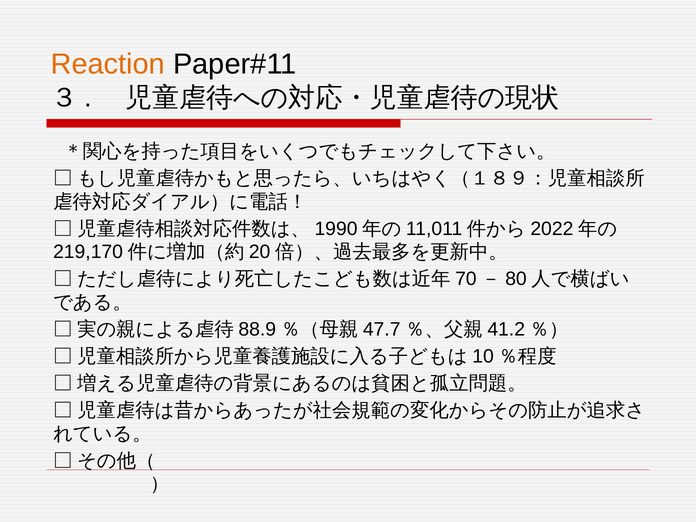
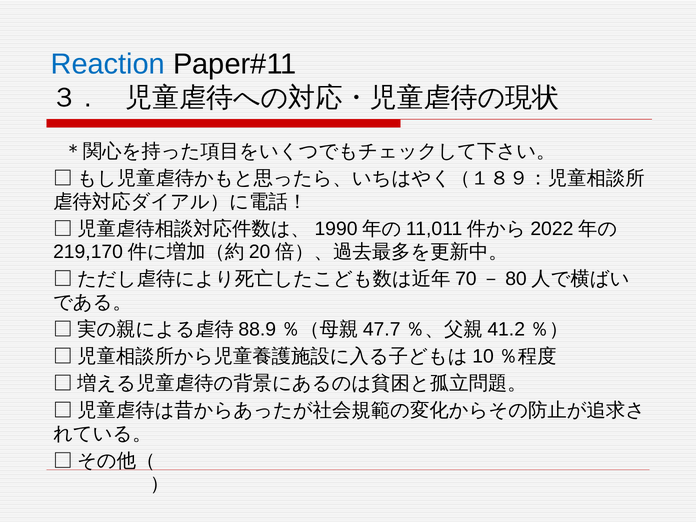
Reaction colour: orange -> blue (108, 64)
